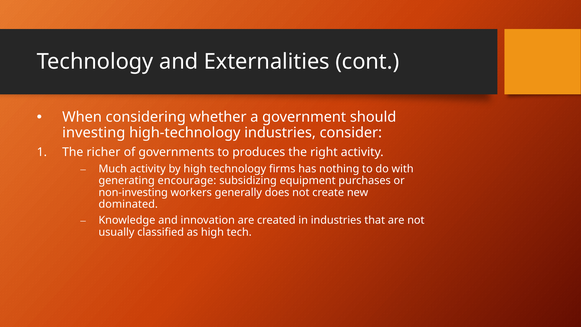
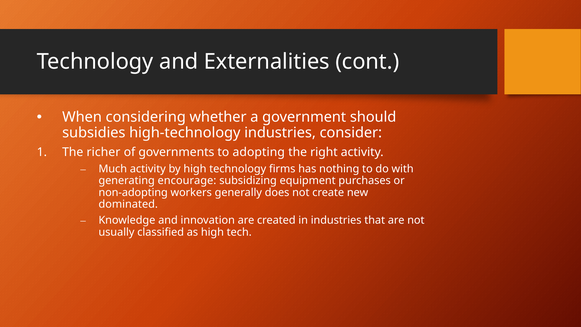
investing: investing -> subsidies (94, 133)
produces: produces -> adopting (259, 152)
non-investing: non-investing -> non-adopting (133, 192)
